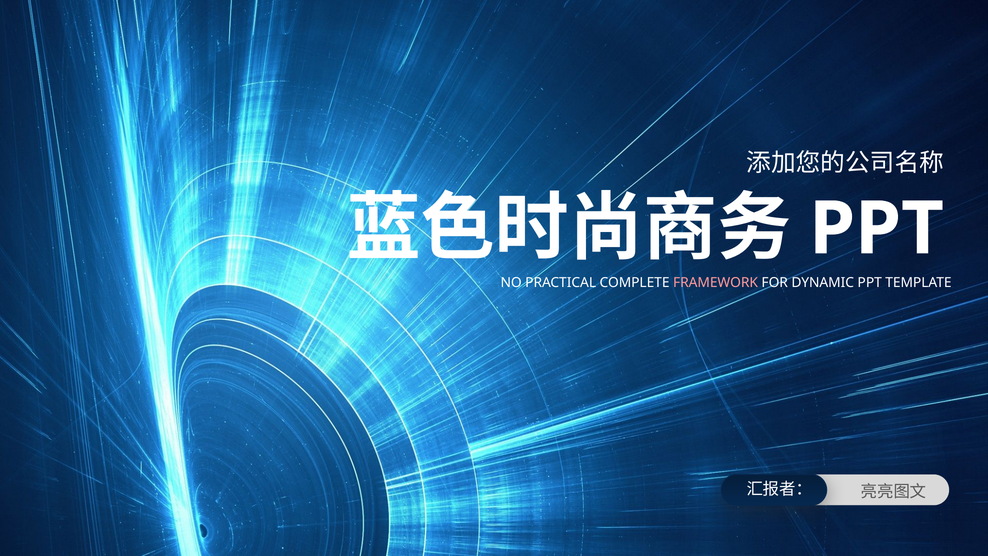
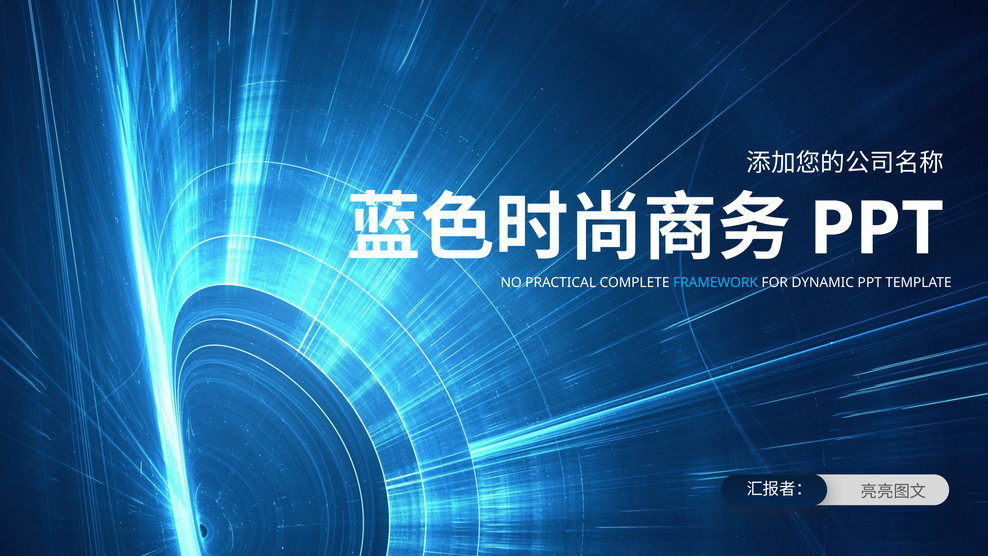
FRAMEWORK colour: pink -> light blue (716, 283)
